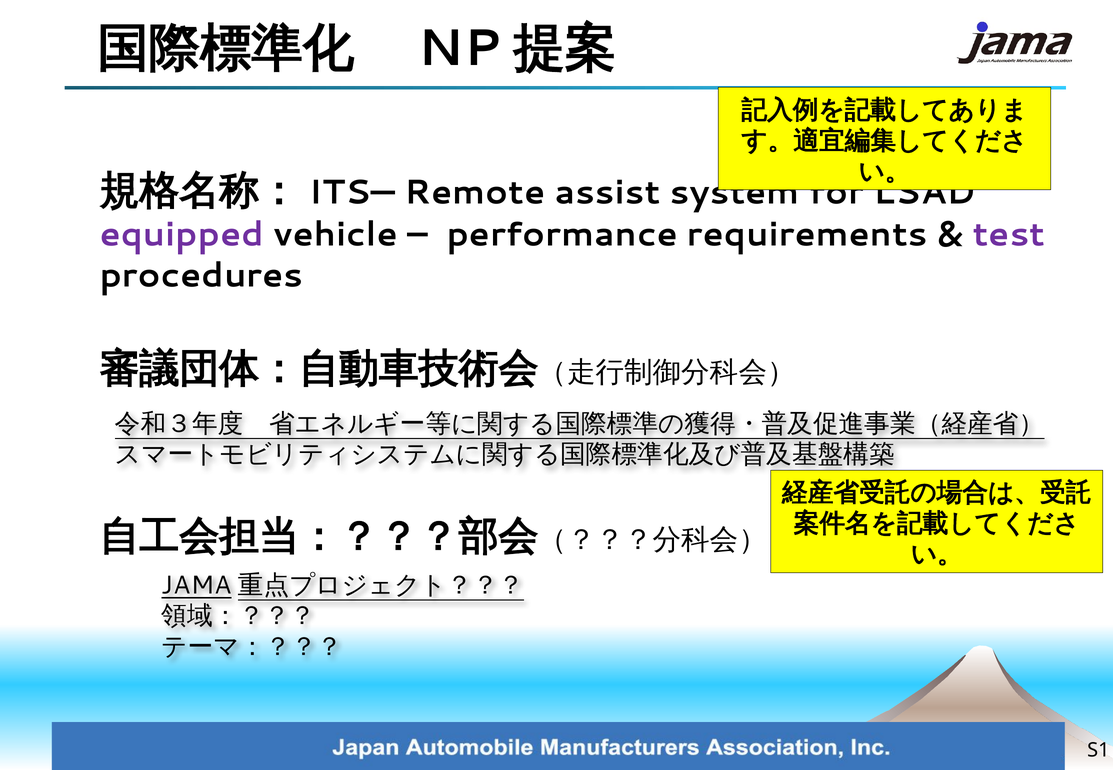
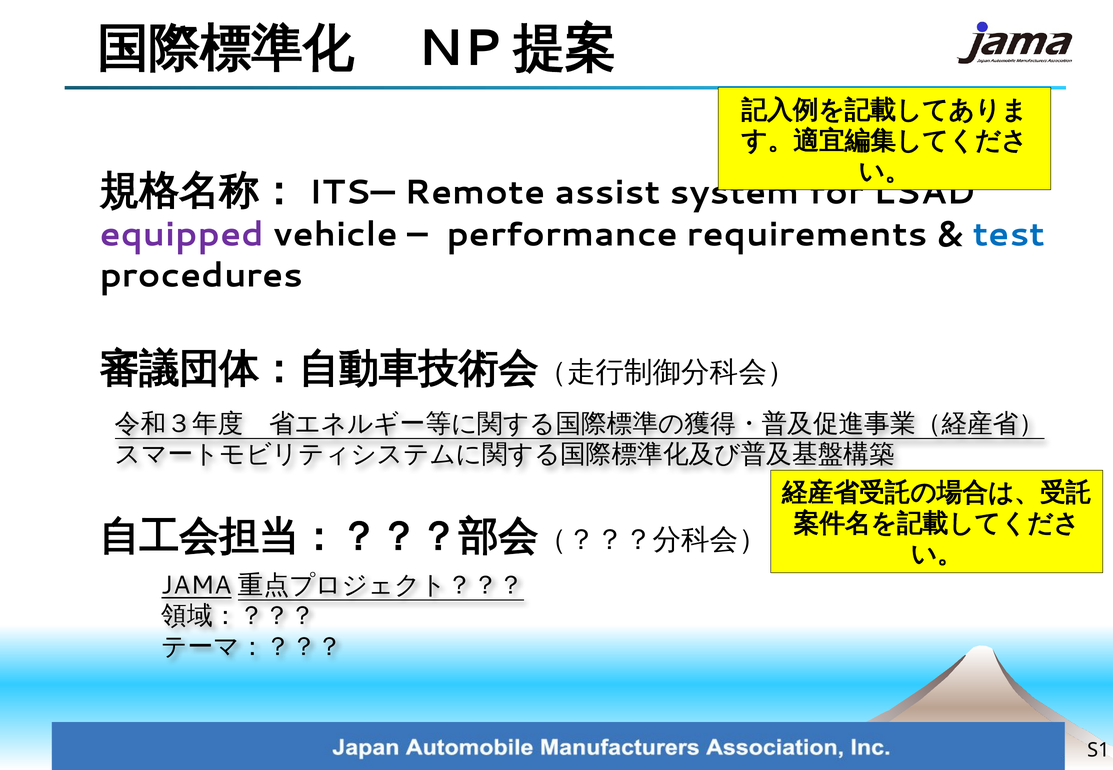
test colour: purple -> blue (1009, 235)
